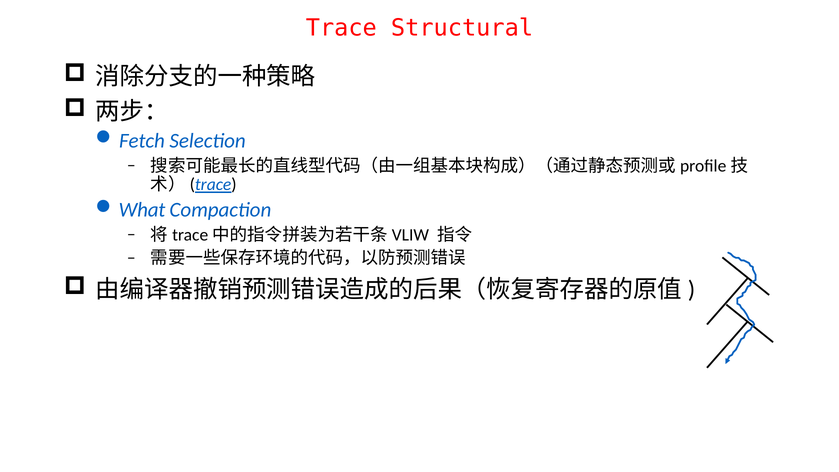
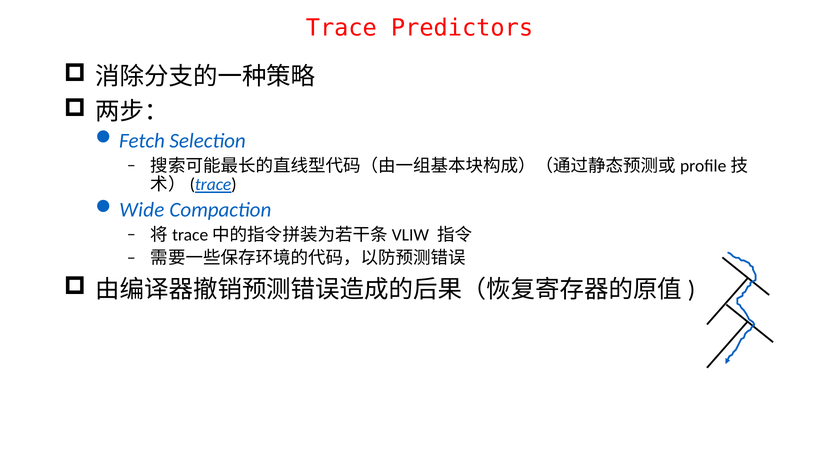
Structural: Structural -> Predictors (462, 28)
What: What -> Wide (142, 210)
